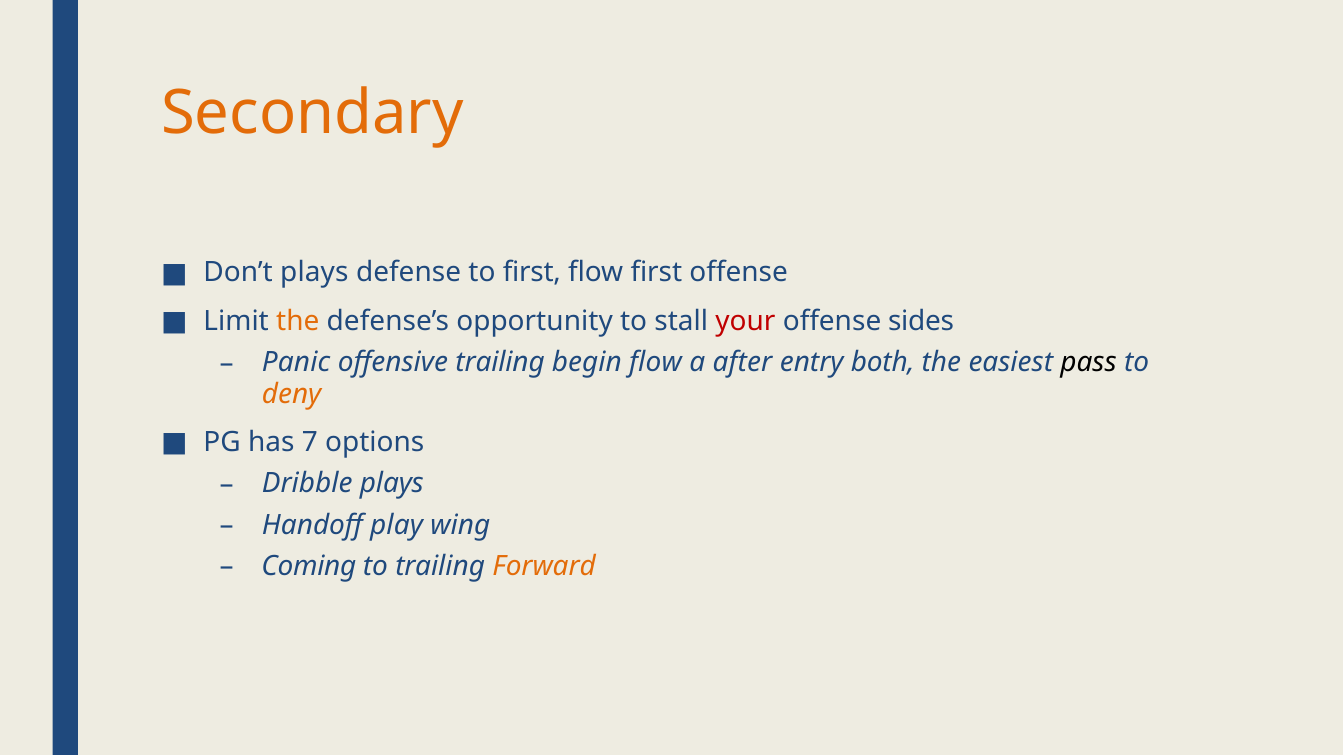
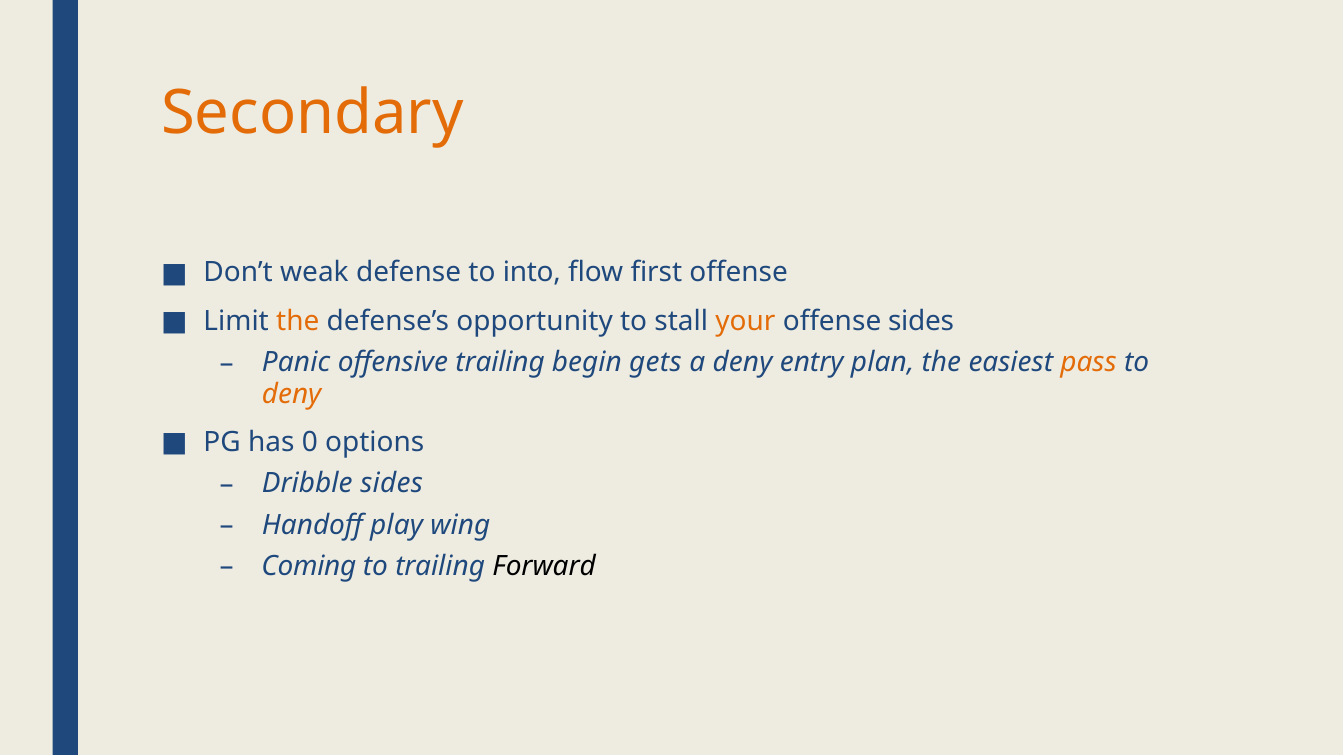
Don’t plays: plays -> weak (314, 273)
to first: first -> into (532, 273)
your colour: red -> orange (745, 321)
begin flow: flow -> gets (655, 363)
a after: after -> deny (743, 363)
both: both -> plan (883, 363)
pass colour: black -> orange (1088, 363)
7: 7 -> 0 (310, 443)
Dribble plays: plays -> sides (392, 484)
Forward colour: orange -> black (544, 567)
